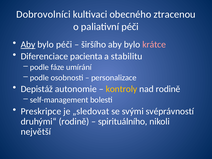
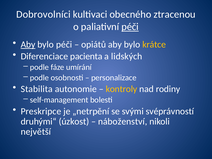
péči underline: none -> present (130, 27)
širšího: širšího -> opiátů (94, 44)
krátce colour: pink -> yellow (154, 44)
stabilitu: stabilitu -> lidských (127, 56)
Depistáž: Depistáž -> Stabilita (37, 89)
nad rodině: rodině -> rodiny (168, 89)
„sledovat: „sledovat -> „netrpění (91, 111)
druhými“ rodině: rodině -> úzkost (74, 121)
spirituálního: spirituálního -> náboženství (123, 121)
